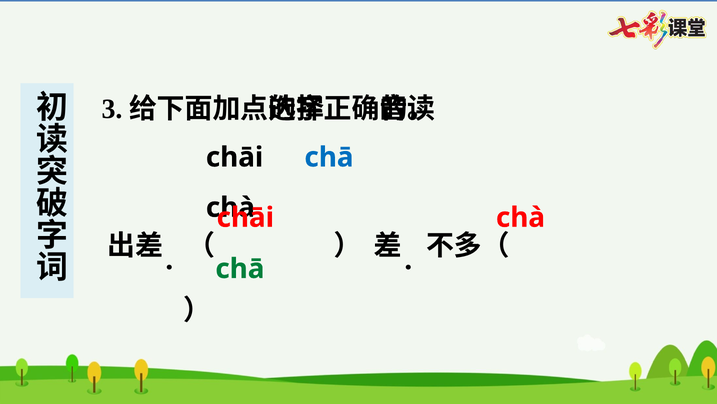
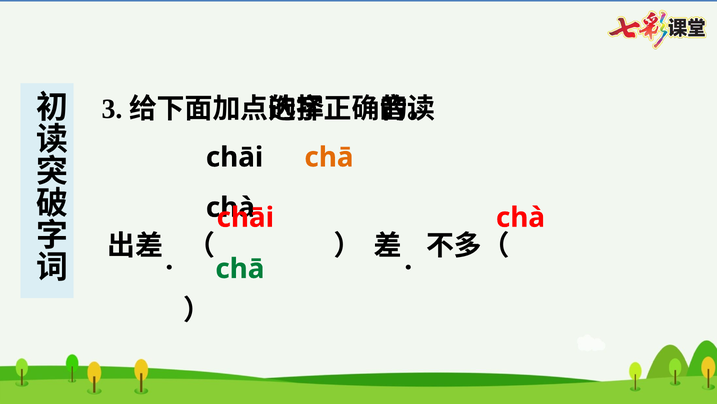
chā colour: blue -> orange (329, 157)
